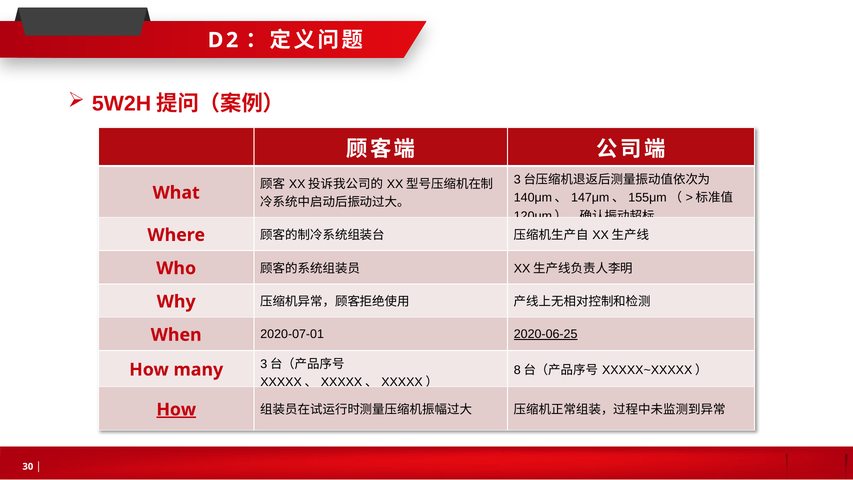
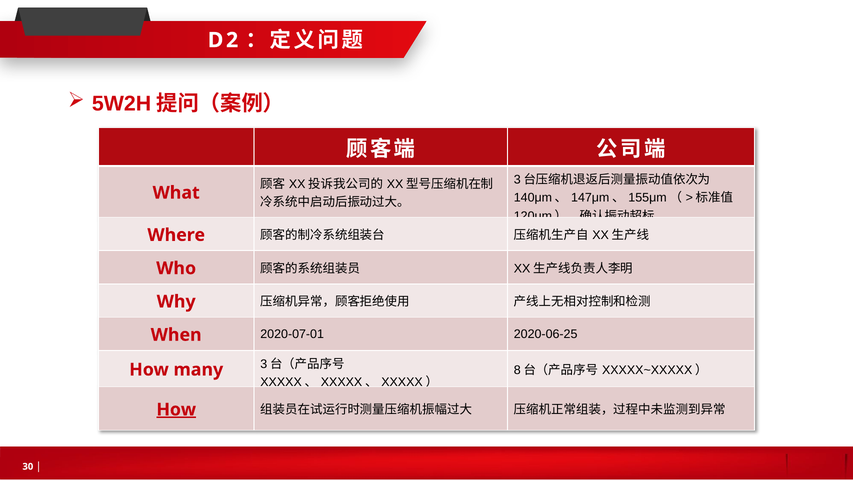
2020-06-25 underline: present -> none (546, 334)
